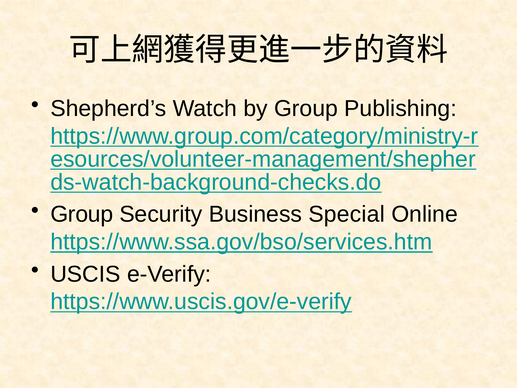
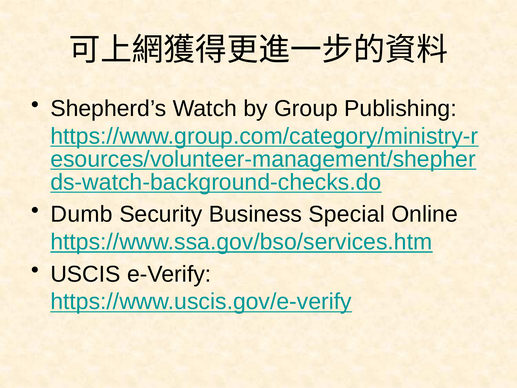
Group: Group -> Dumb (82, 214)
